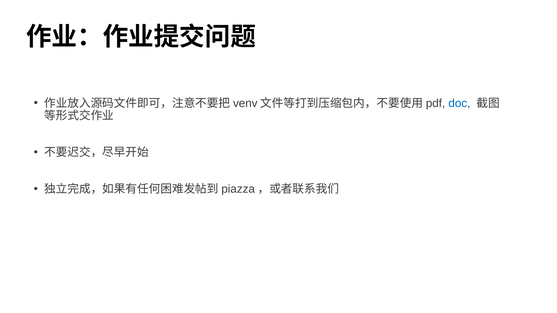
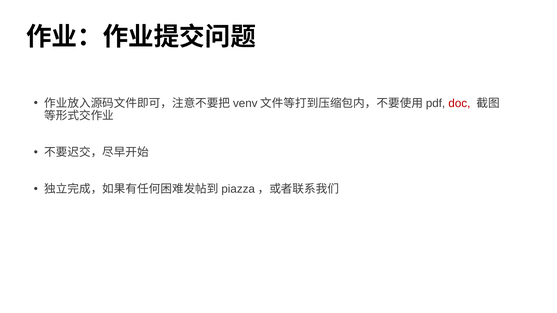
doc colour: blue -> red (459, 103)
